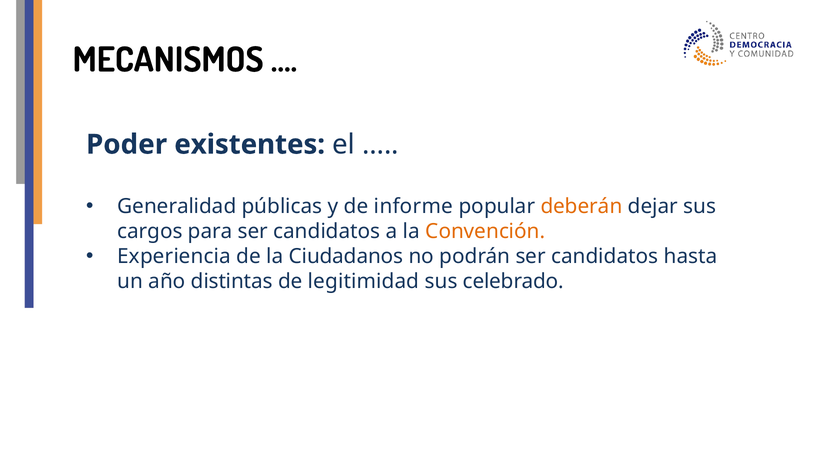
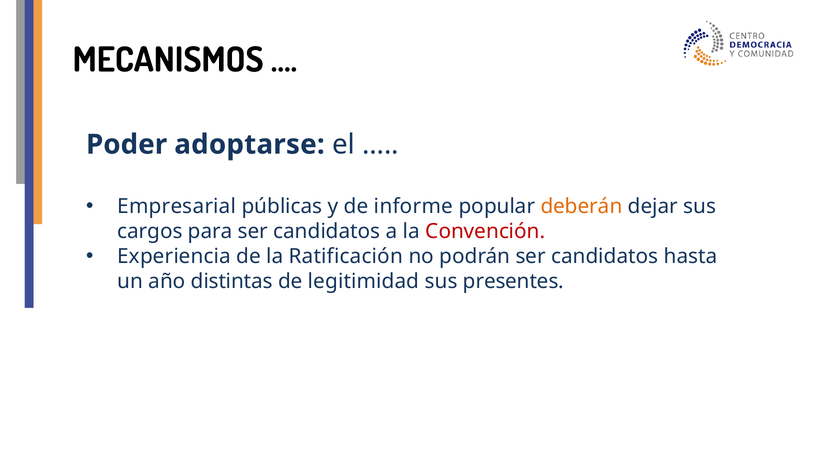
existentes: existentes -> adoptarse (249, 145)
Generalidad: Generalidad -> Empresarial (177, 206)
Convención colour: orange -> red (485, 231)
Ciudadanos: Ciudadanos -> Ratificación (346, 256)
celebrado: celebrado -> presentes (513, 281)
